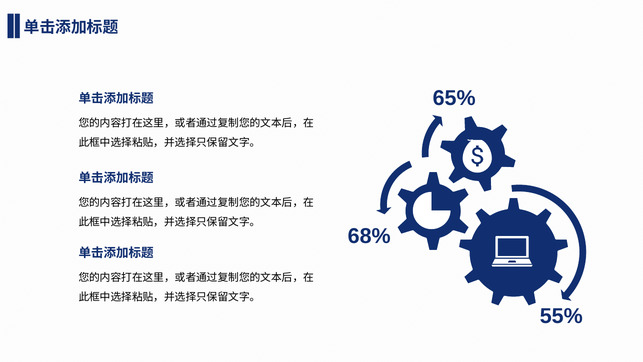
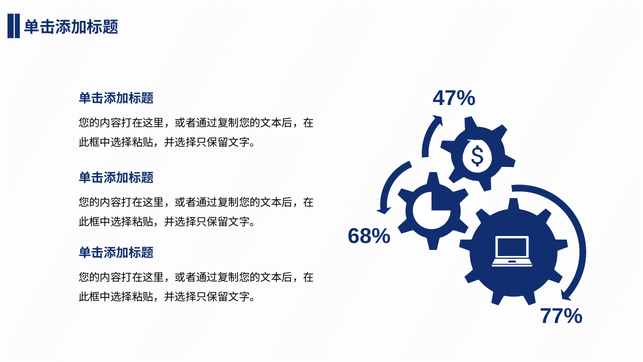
65%: 65% -> 47% (454, 98)
55%: 55% -> 77% (561, 316)
